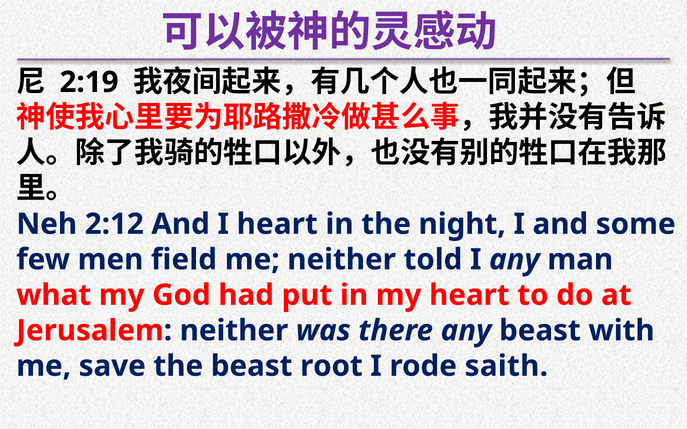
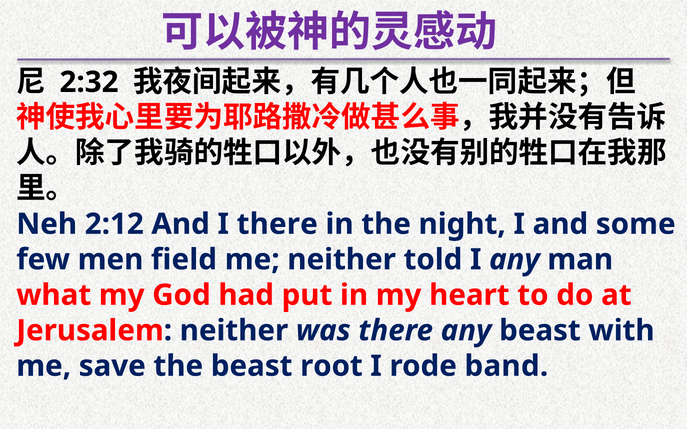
2:19: 2:19 -> 2:32 (89, 82)
I heart: heart -> there (277, 224)
saith: saith -> band (506, 366)
